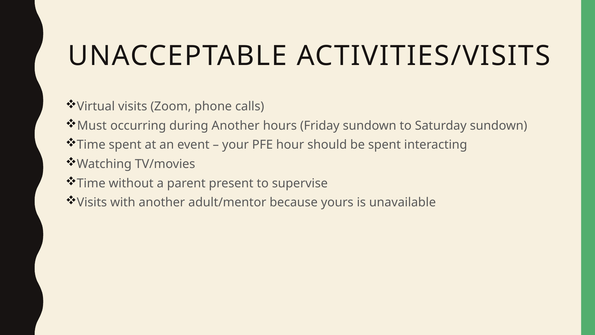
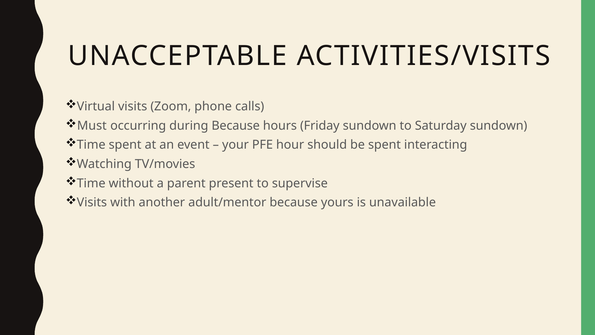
during Another: Another -> Because (236, 125)
